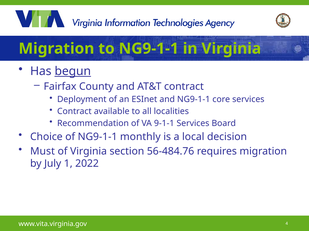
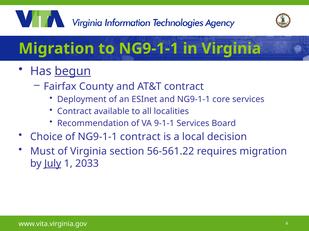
NG9-1-1 monthly: monthly -> contract (140, 137)
56-484.76: 56-484.76 -> 56-561.22 (171, 152)
July underline: none -> present (53, 164)
2022: 2022 -> 2033 (87, 164)
